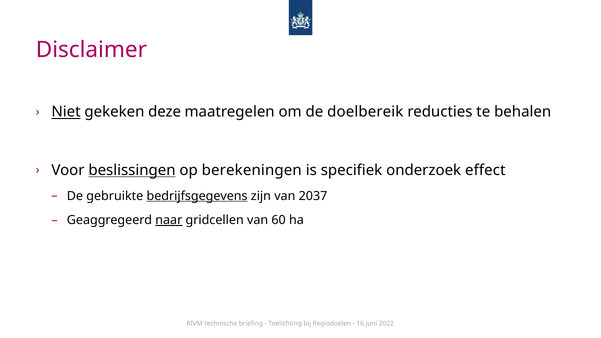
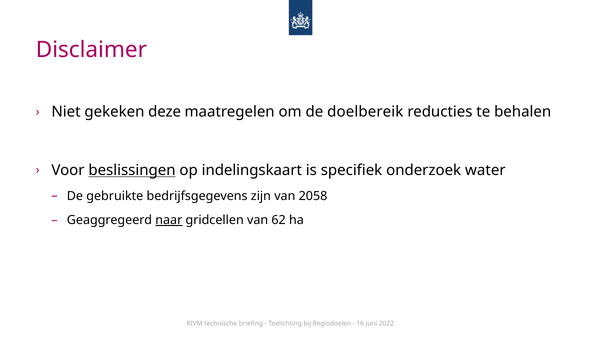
Niet underline: present -> none (66, 112)
berekeningen: berekeningen -> indelingskaart (252, 170)
effect: effect -> water (485, 170)
bedrijfsgegevens underline: present -> none (197, 196)
2037: 2037 -> 2058 (313, 196)
60: 60 -> 62 (279, 220)
